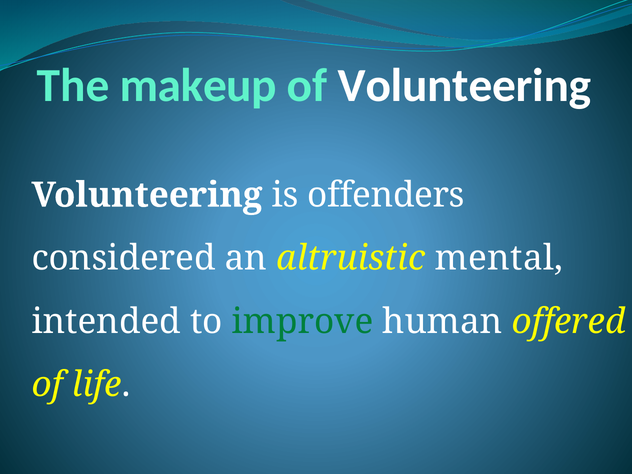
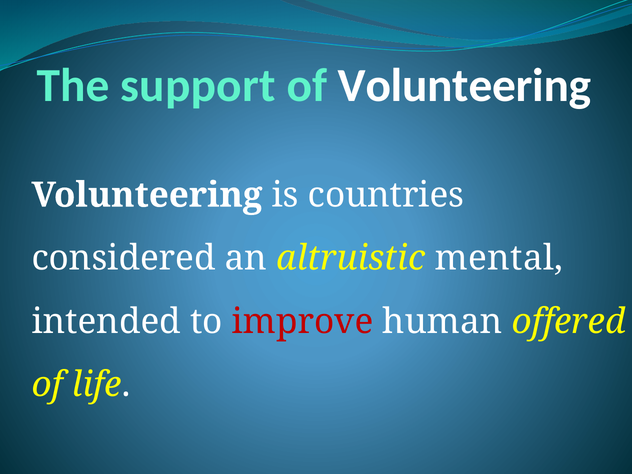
makeup: makeup -> support (198, 85)
offenders: offenders -> countries (386, 195)
improve colour: green -> red (303, 322)
